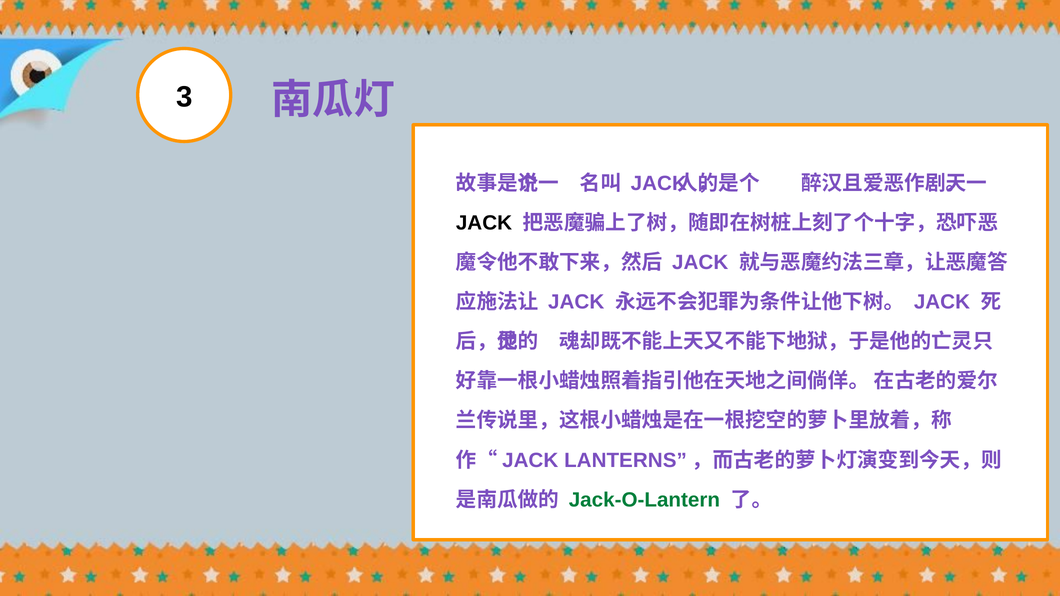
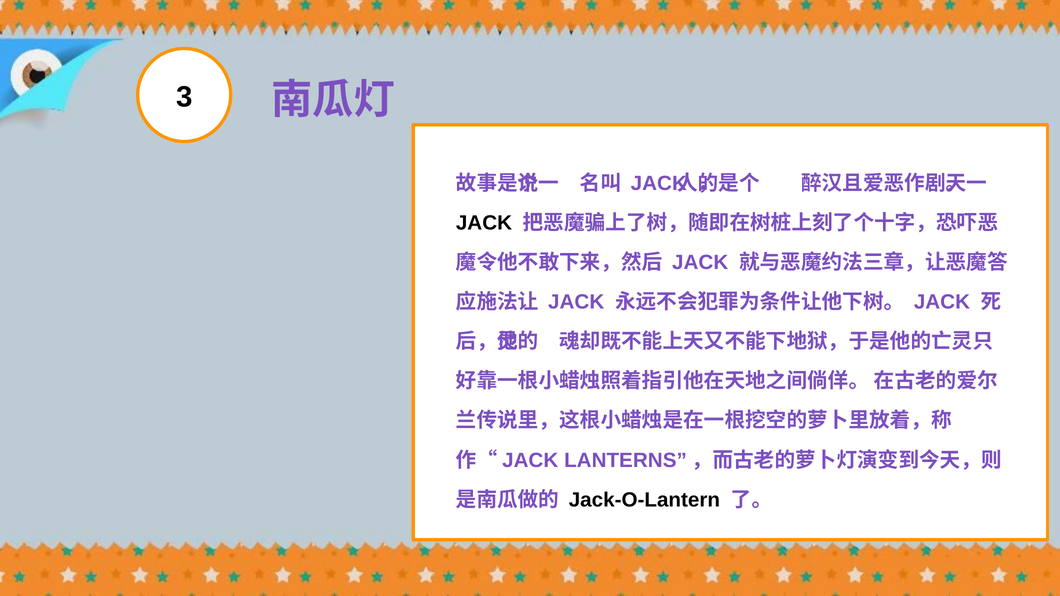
Jack-O-Lantern colour: green -> black (644, 500)
